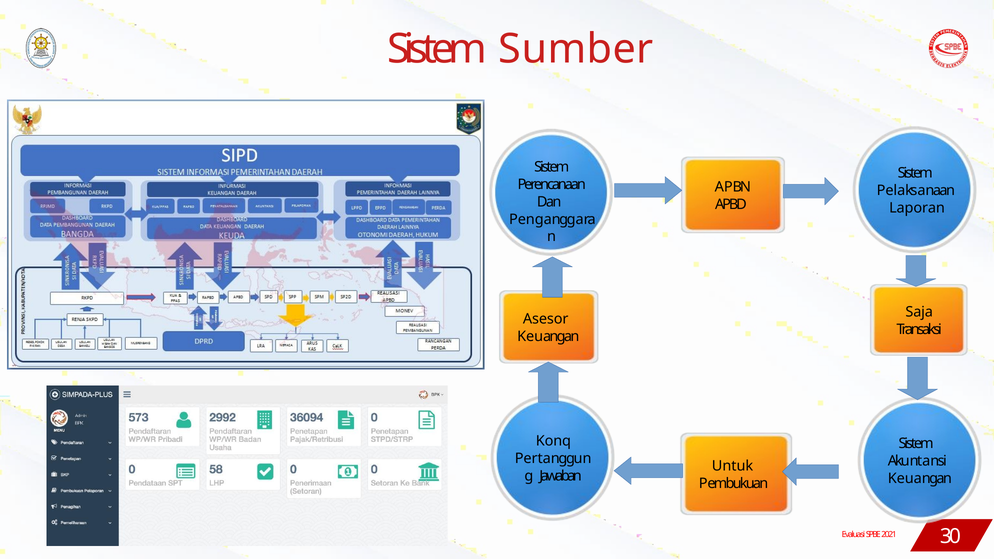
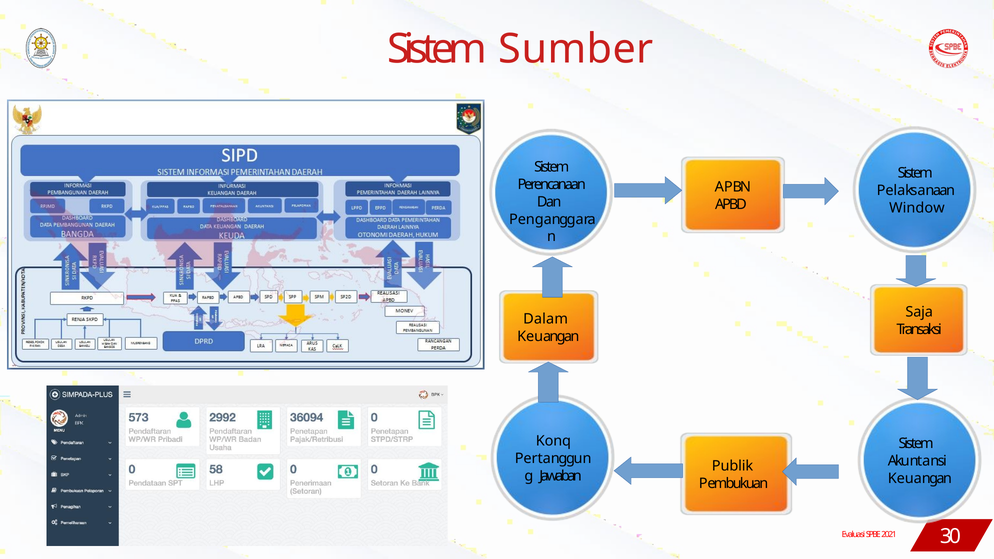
Laporan: Laporan -> Window (917, 208)
Asesor: Asesor -> Dalam (546, 319)
Untuk: Untuk -> Publik (733, 466)
